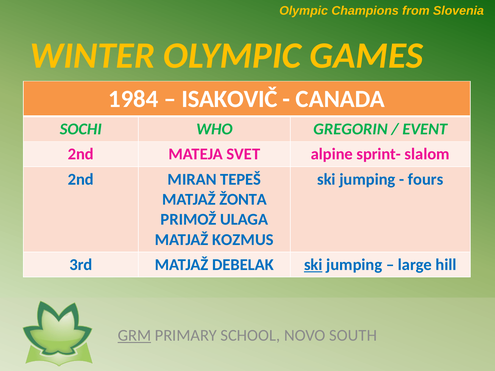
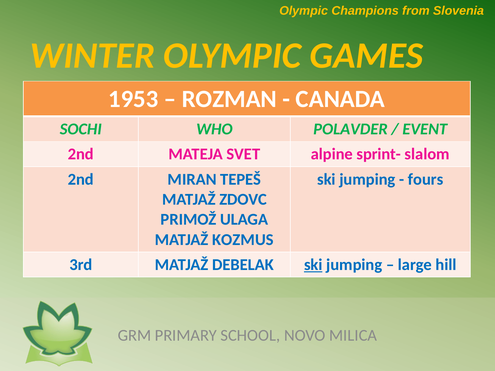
1984: 1984 -> 1953 (133, 99)
ISAKOVIČ: ISAKOVIČ -> ROZMAN (229, 99)
GREGORIN: GREGORIN -> POLAVDER (351, 129)
ŽONTA: ŽONTA -> ZDOVC (243, 199)
GRM underline: present -> none (134, 336)
SOUTH: SOUTH -> MILICA (353, 336)
